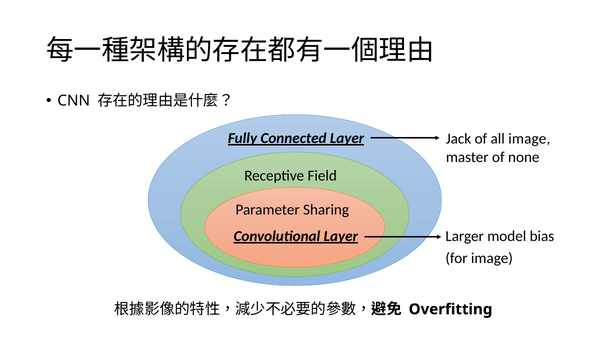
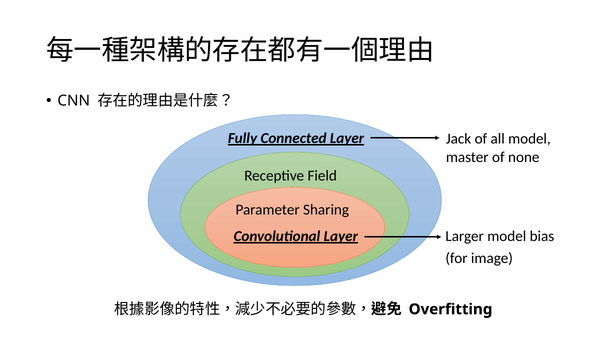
all image: image -> model (529, 139)
